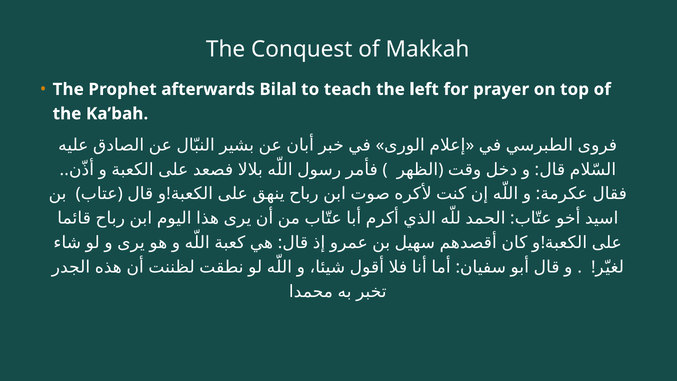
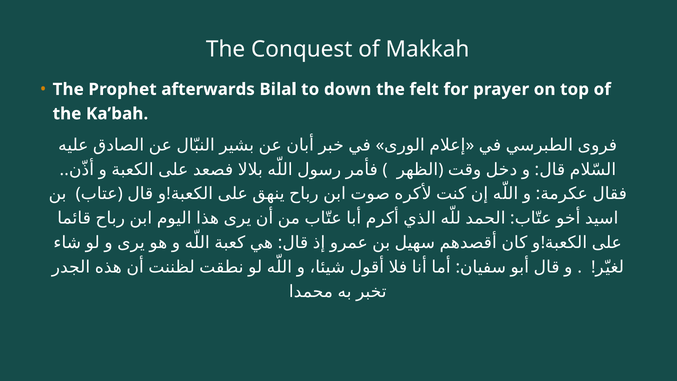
teach: teach -> down (348, 89)
left: left -> felt (424, 89)
